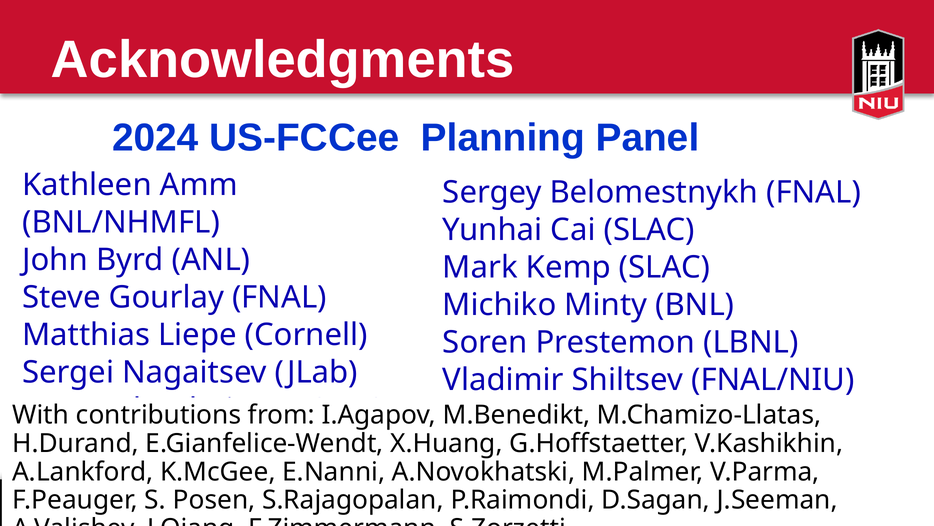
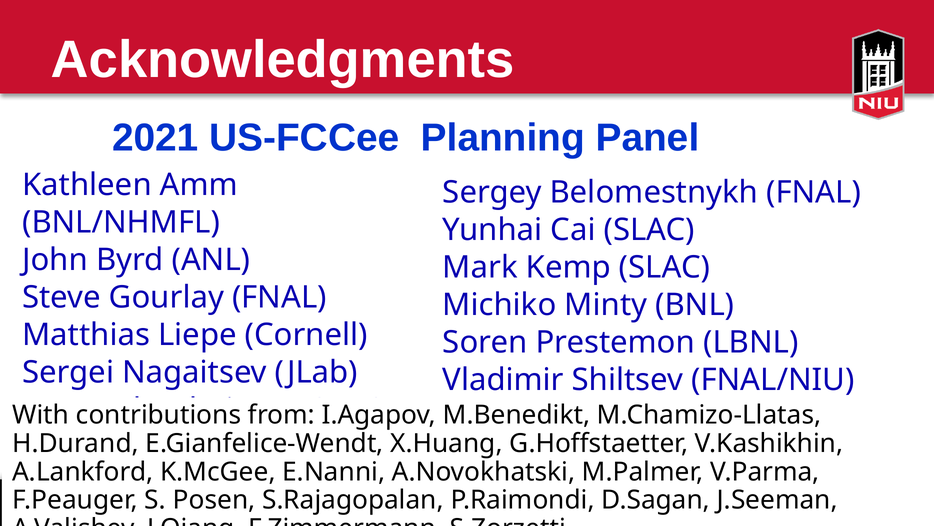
2024: 2024 -> 2021 (155, 138)
